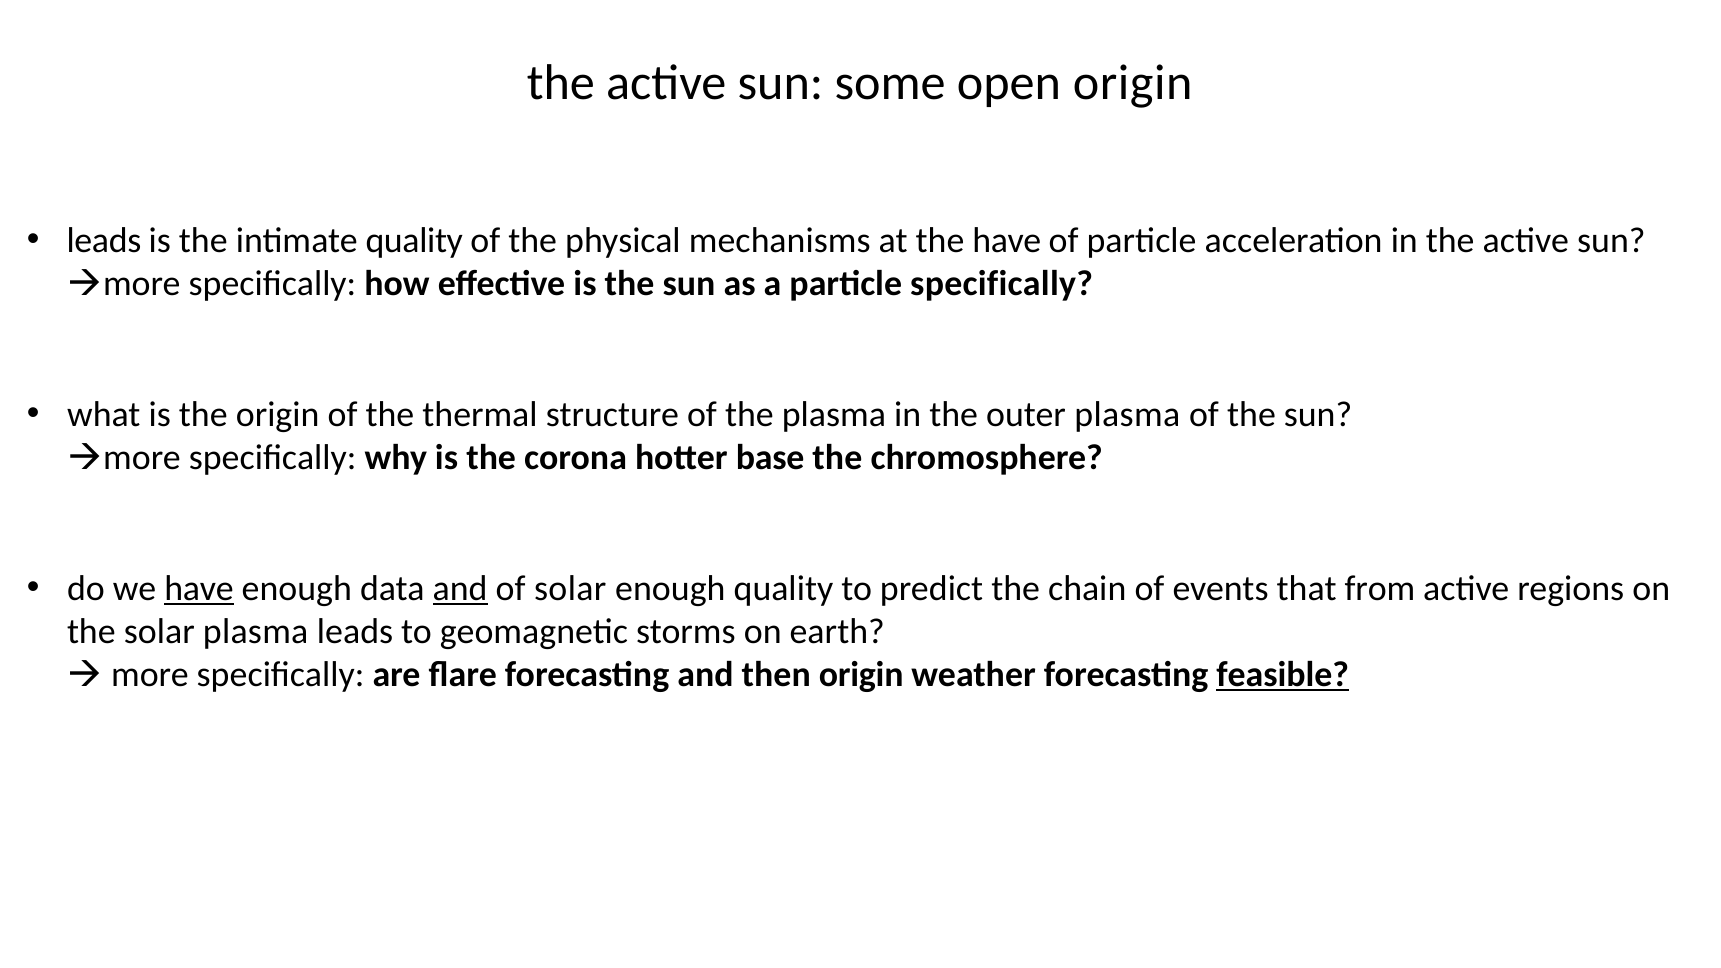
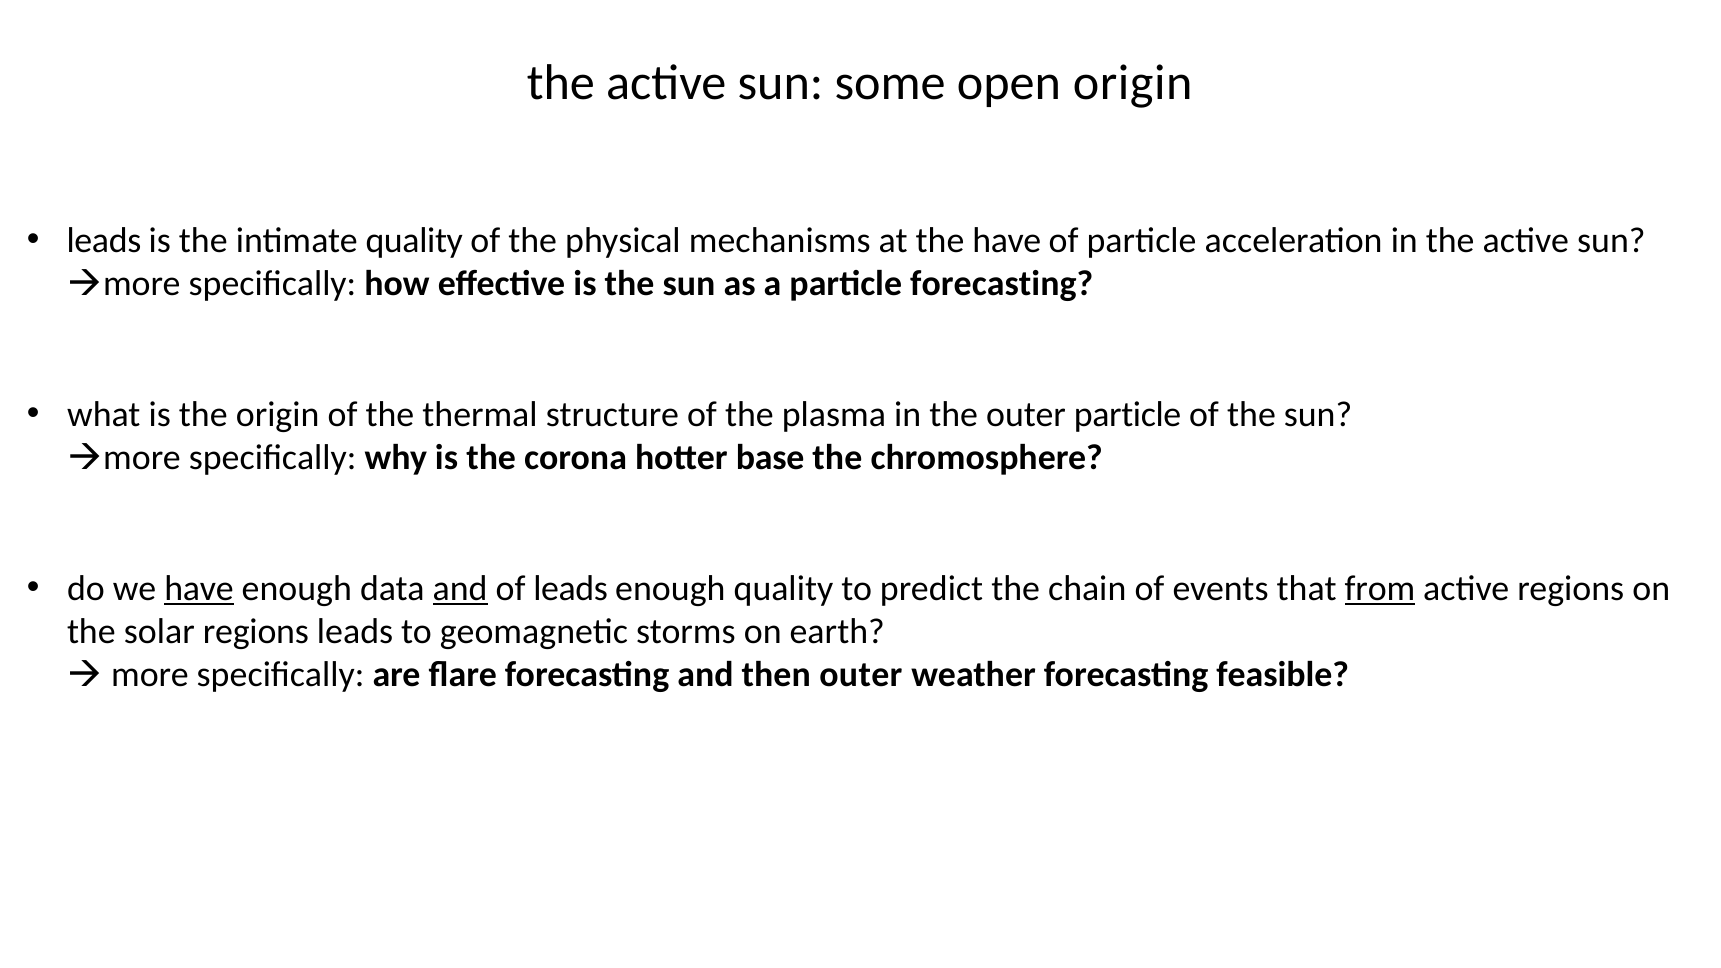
particle specifically: specifically -> forecasting (1002, 284)
outer plasma: plasma -> particle (1128, 414)
of solar: solar -> leads (571, 588)
from underline: none -> present (1380, 588)
solar plasma: plasma -> regions (256, 631)
then origin: origin -> outer (861, 674)
feasible underline: present -> none (1283, 674)
